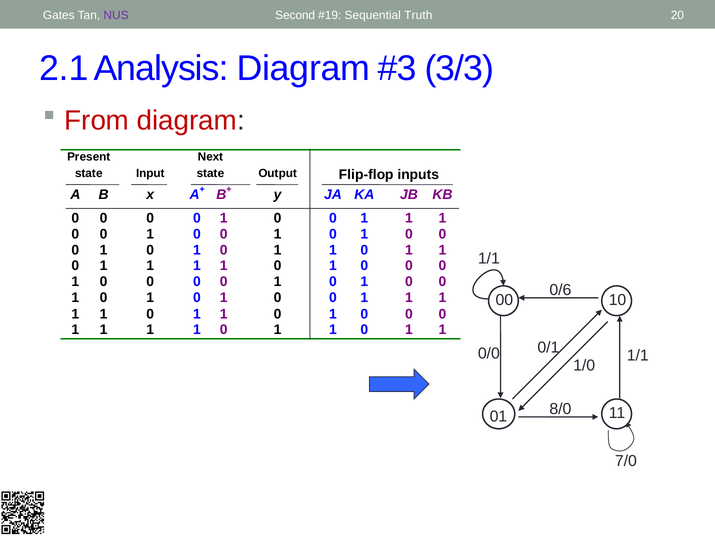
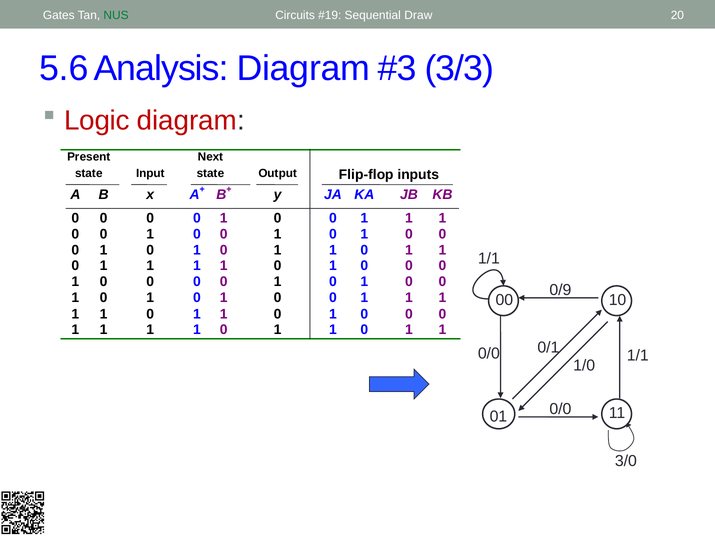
NUS colour: purple -> green (116, 15)
Second: Second -> Circuits (295, 15)
Truth: Truth -> Draw (418, 15)
2.1: 2.1 -> 5.6 (64, 69)
From: From -> Logic (97, 121)
0/6: 0/6 -> 0/9 (560, 290)
8/0: 8/0 -> 0/0 (560, 409)
7/0: 7/0 -> 3/0 (626, 461)
